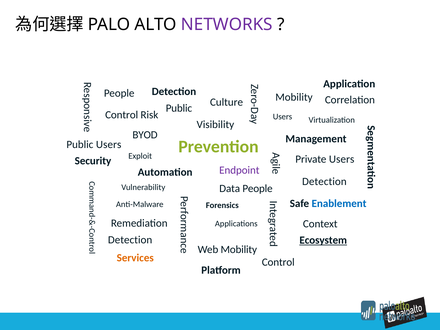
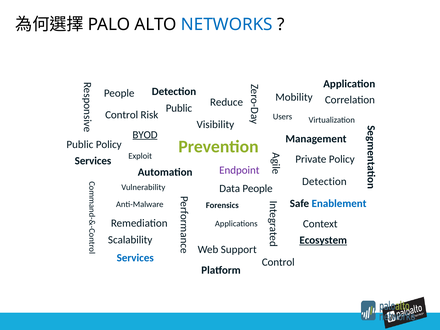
NETWORKS colour: purple -> blue (227, 25)
Culture: Culture -> Reduce (227, 102)
BYOD underline: none -> present (145, 135)
Public Users: Users -> Policy (109, 144)
Private Users: Users -> Policy (342, 159)
Security: Security -> Services (93, 161)
Detection: Detection -> Scalability (130, 240)
Web Mobility: Mobility -> Support (239, 249)
Services colour: orange -> blue (135, 258)
